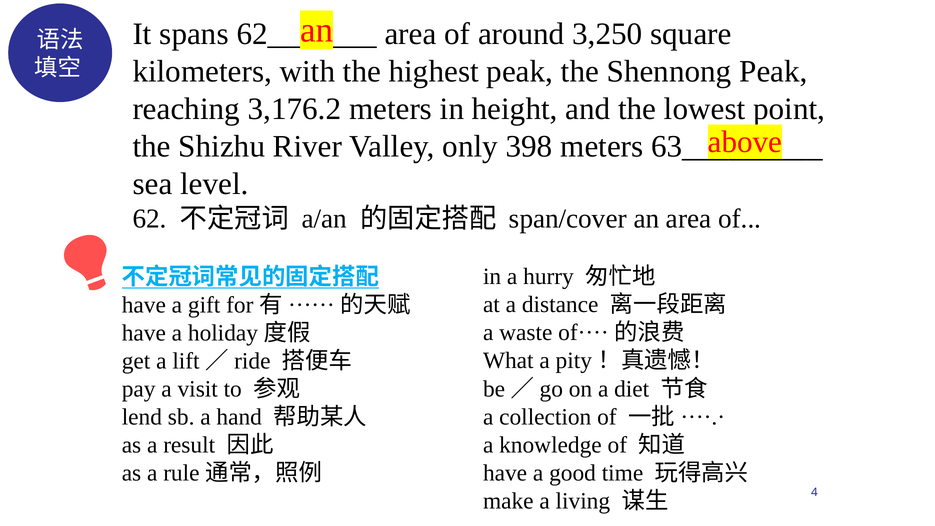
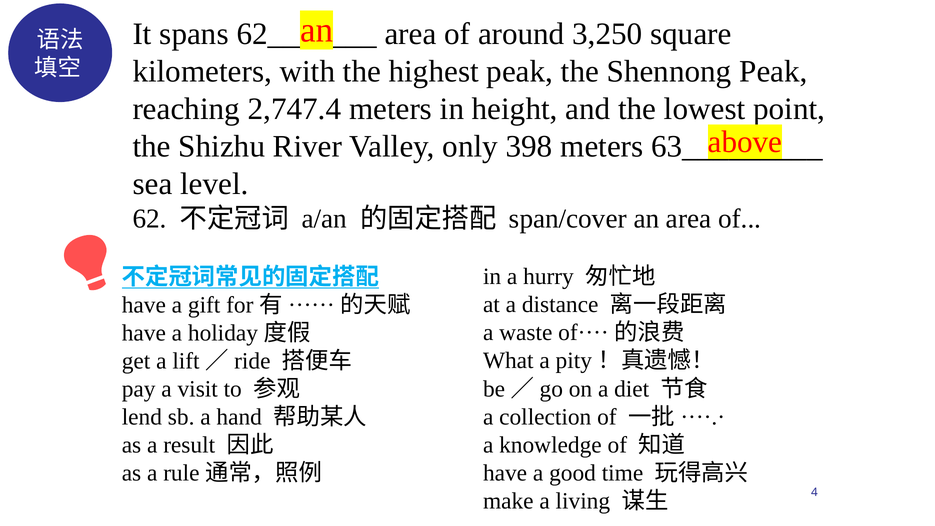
3,176.2: 3,176.2 -> 2,747.4 (294, 109)
